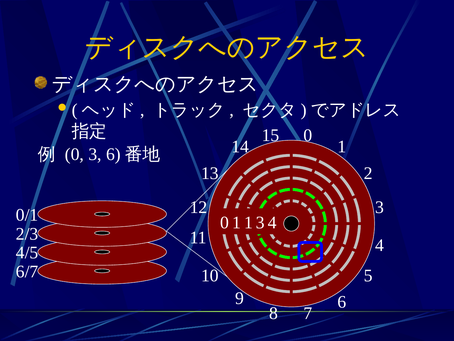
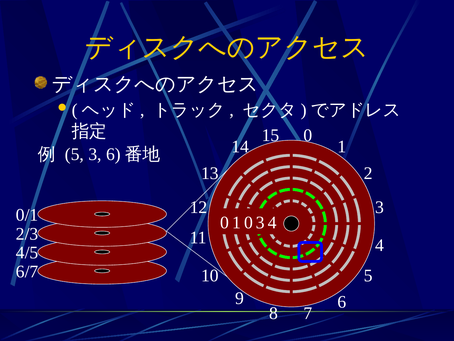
0: 0 -> 5 (75, 154)
1 1: 1 -> 0 (249, 222)
